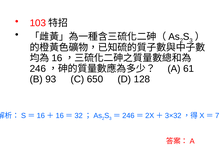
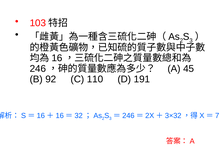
61: 61 -> 45 (189, 68)
93: 93 -> 92 (51, 79)
650: 650 -> 110 (95, 79)
128: 128 -> 191 (142, 79)
